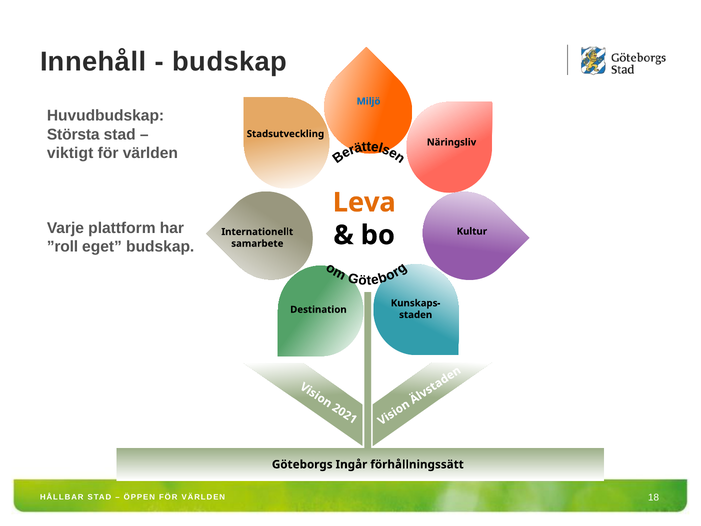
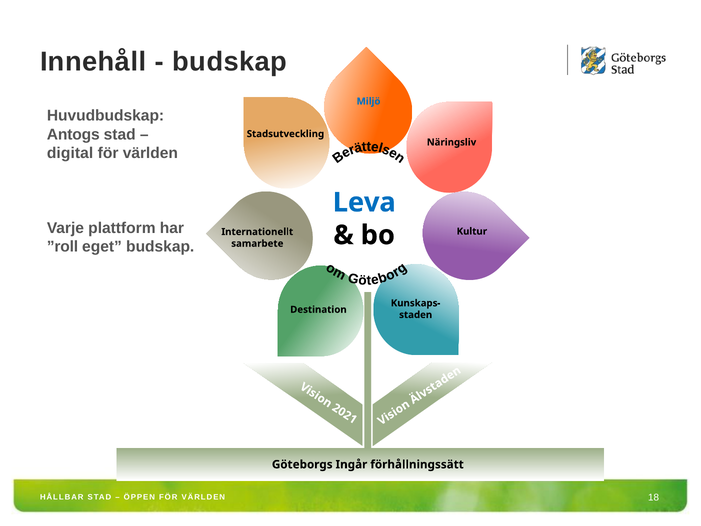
Största: Största -> Antogs (73, 134)
viktigt: viktigt -> digital (70, 153)
Leva colour: orange -> blue (364, 202)
